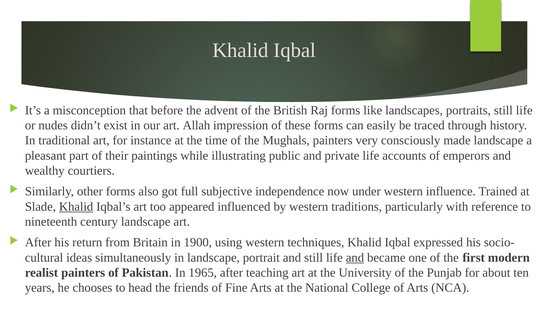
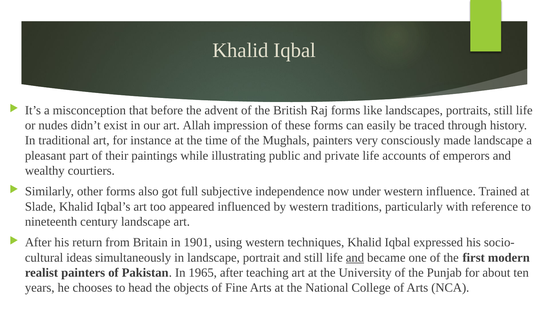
Khalid underline: present -> none (76, 206)
1900: 1900 -> 1901 (198, 242)
friends: friends -> objects (191, 288)
